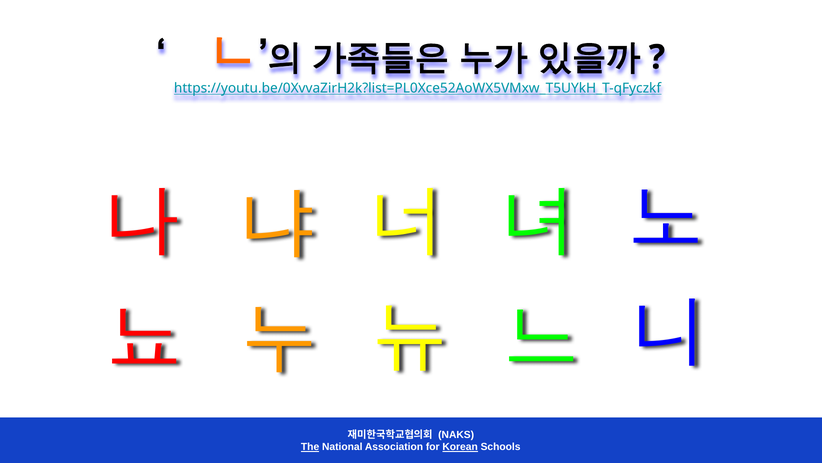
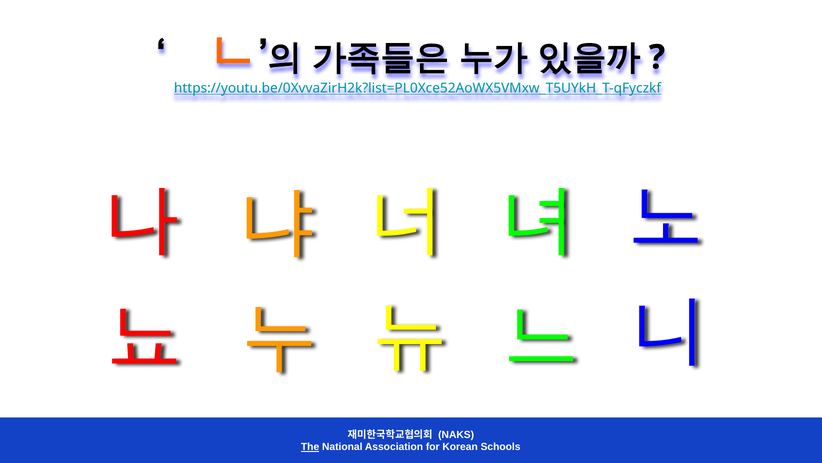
Korean underline: present -> none (460, 446)
